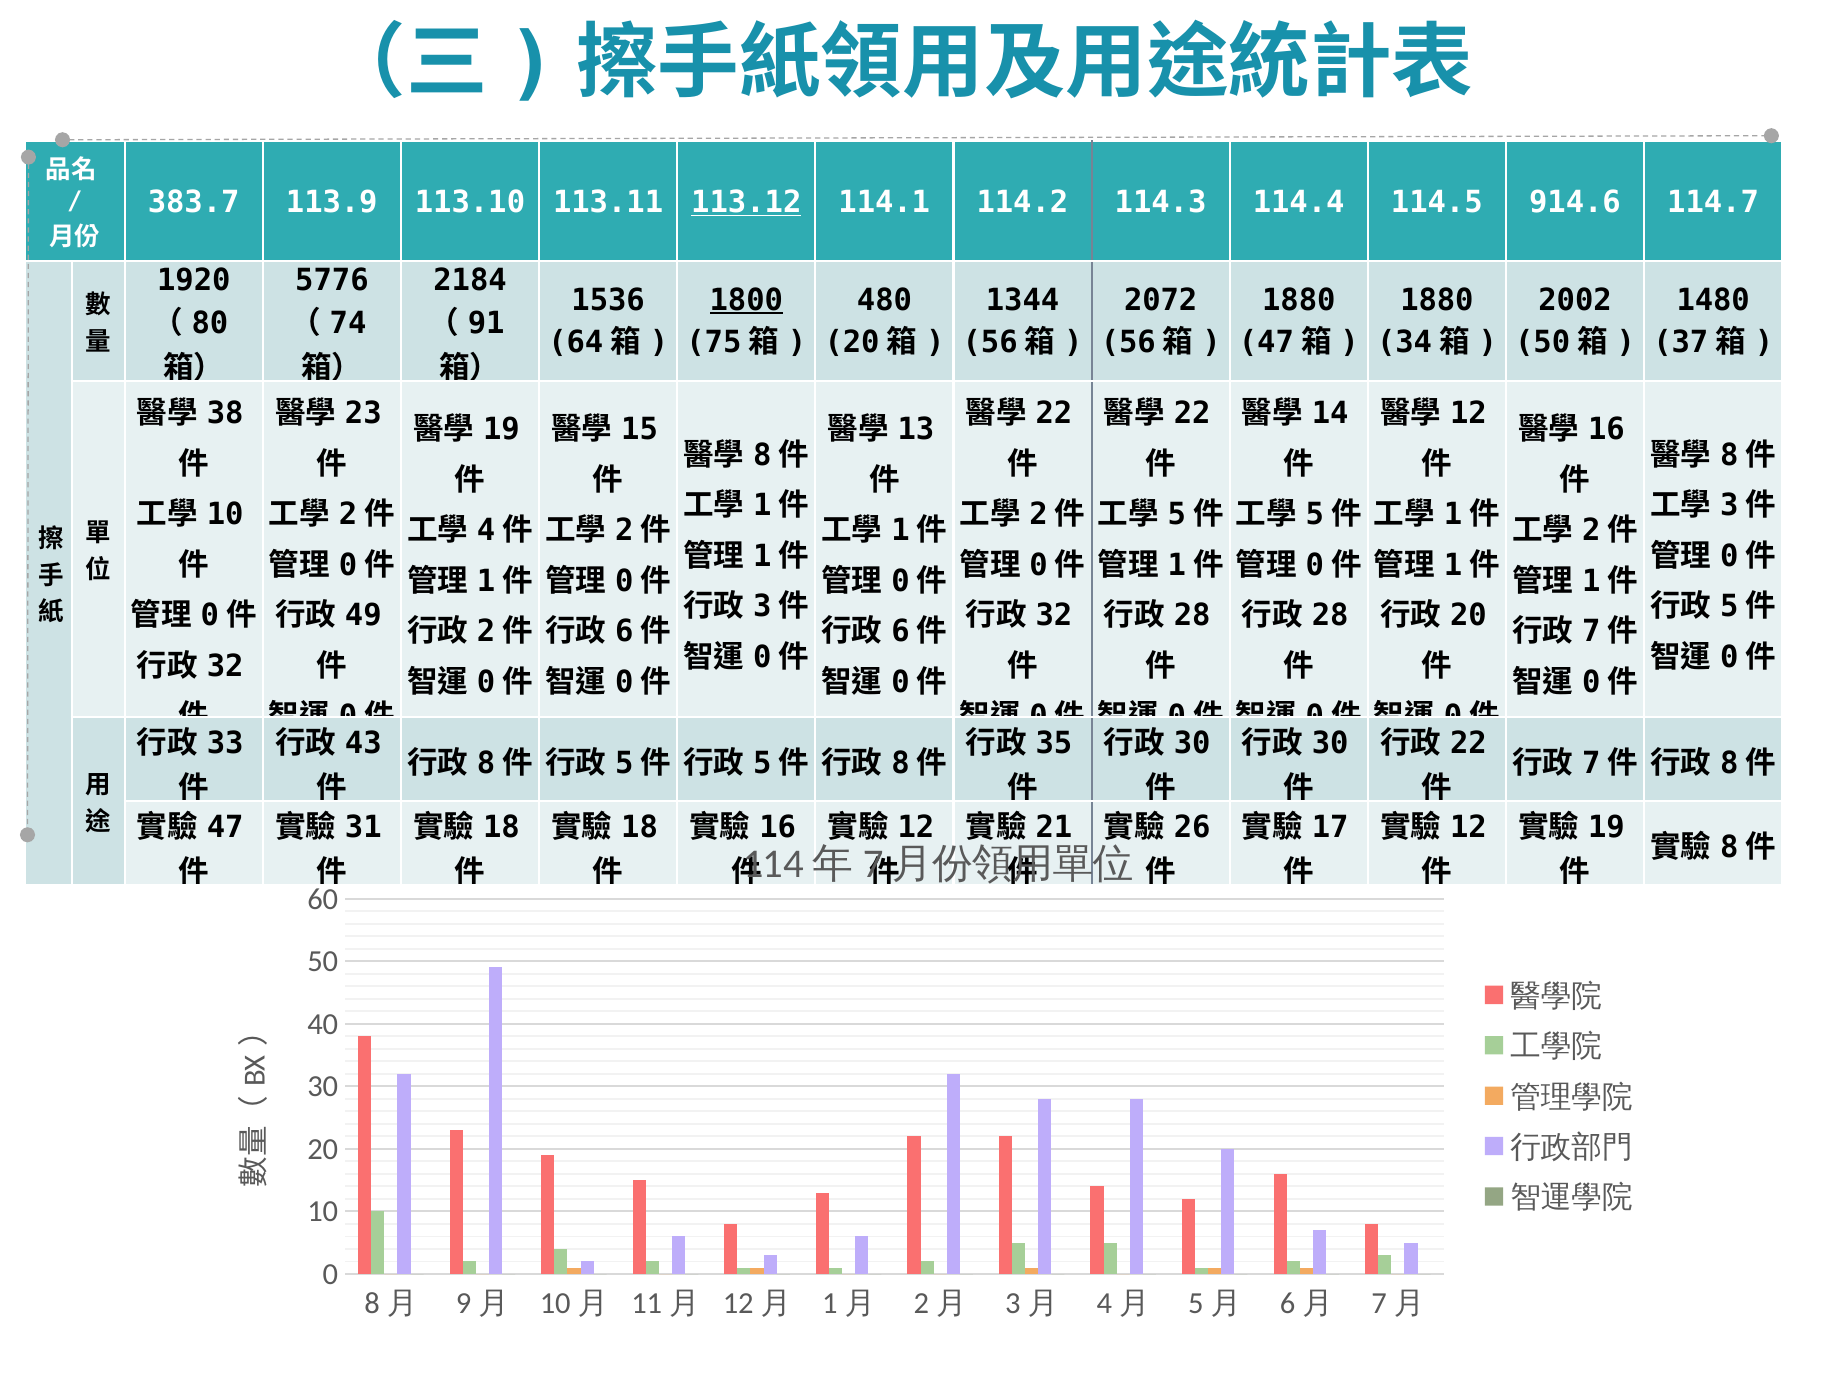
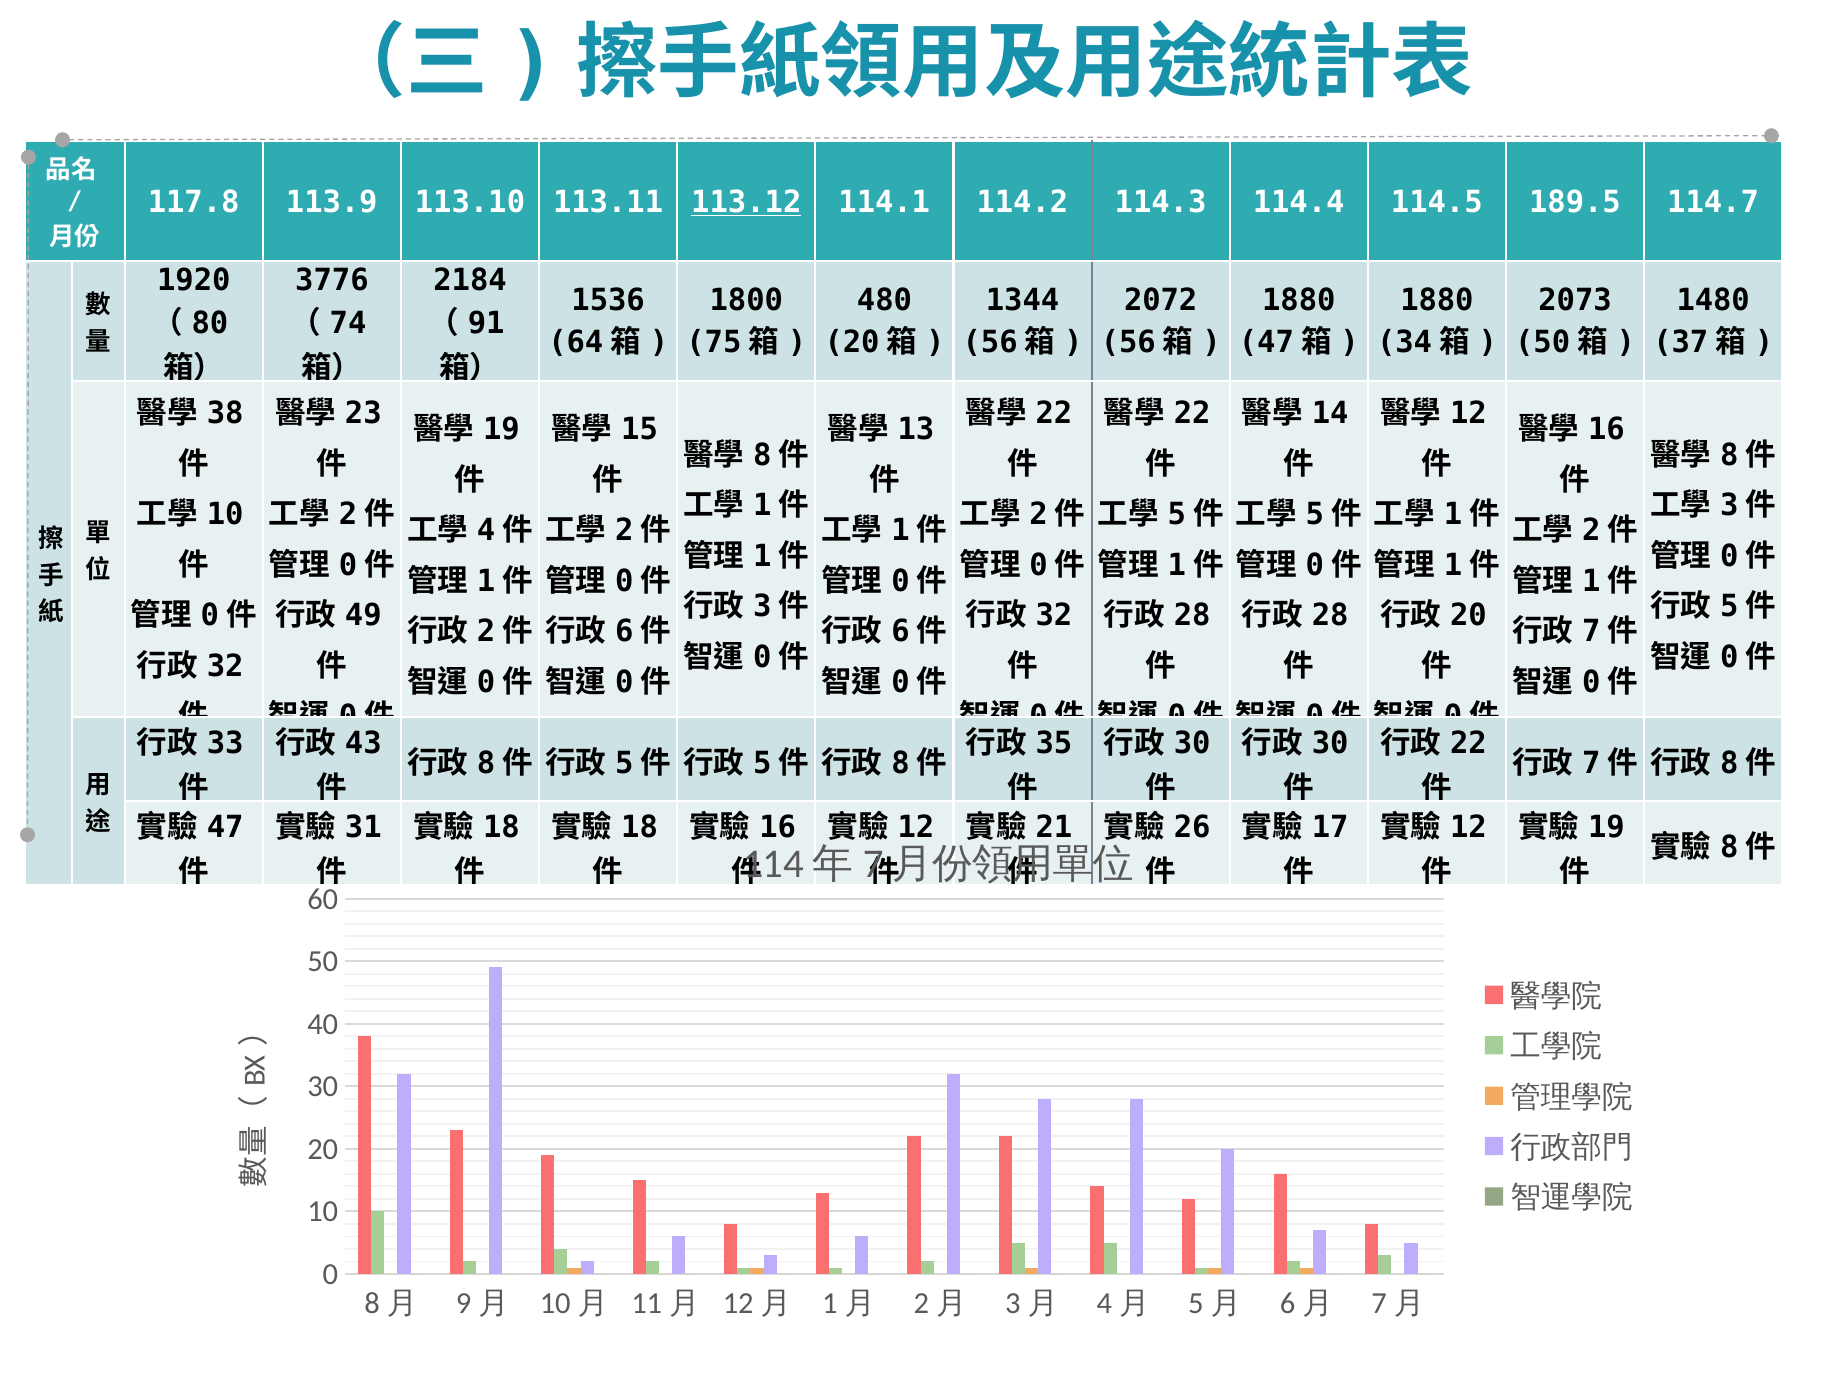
383.7: 383.7 -> 117.8 (194, 202)
914.6: 914.6 -> 189.5 (1575, 202)
5776: 5776 -> 3776 (332, 281)
1800 underline: present -> none (746, 300)
2002: 2002 -> 2073 (1575, 300)
